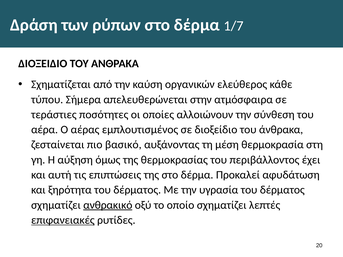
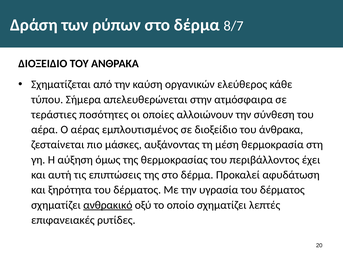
1/7: 1/7 -> 8/7 (234, 26)
βασικό: βασικό -> μάσκες (123, 145)
επιφανειακές underline: present -> none (63, 220)
